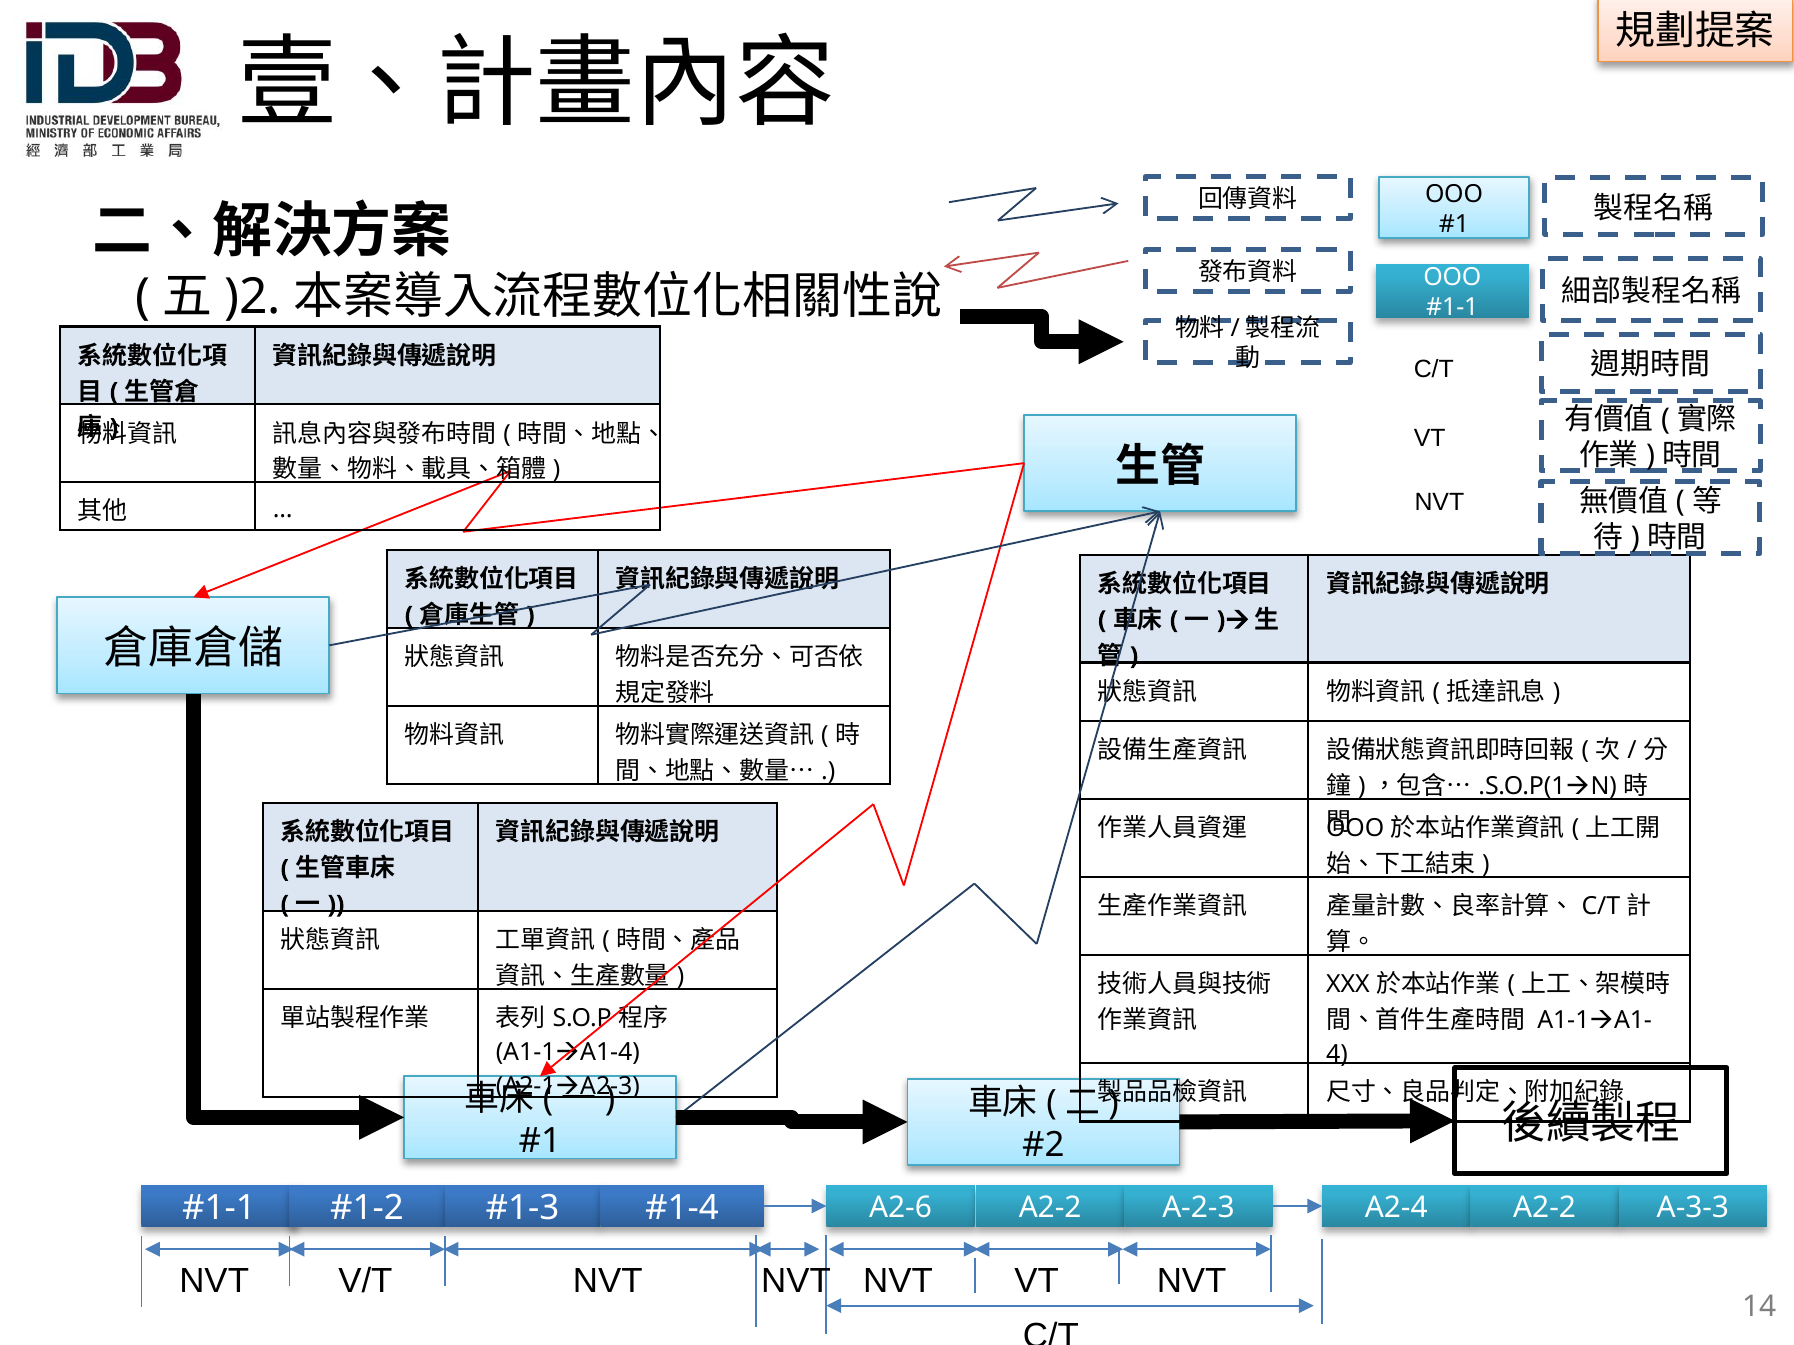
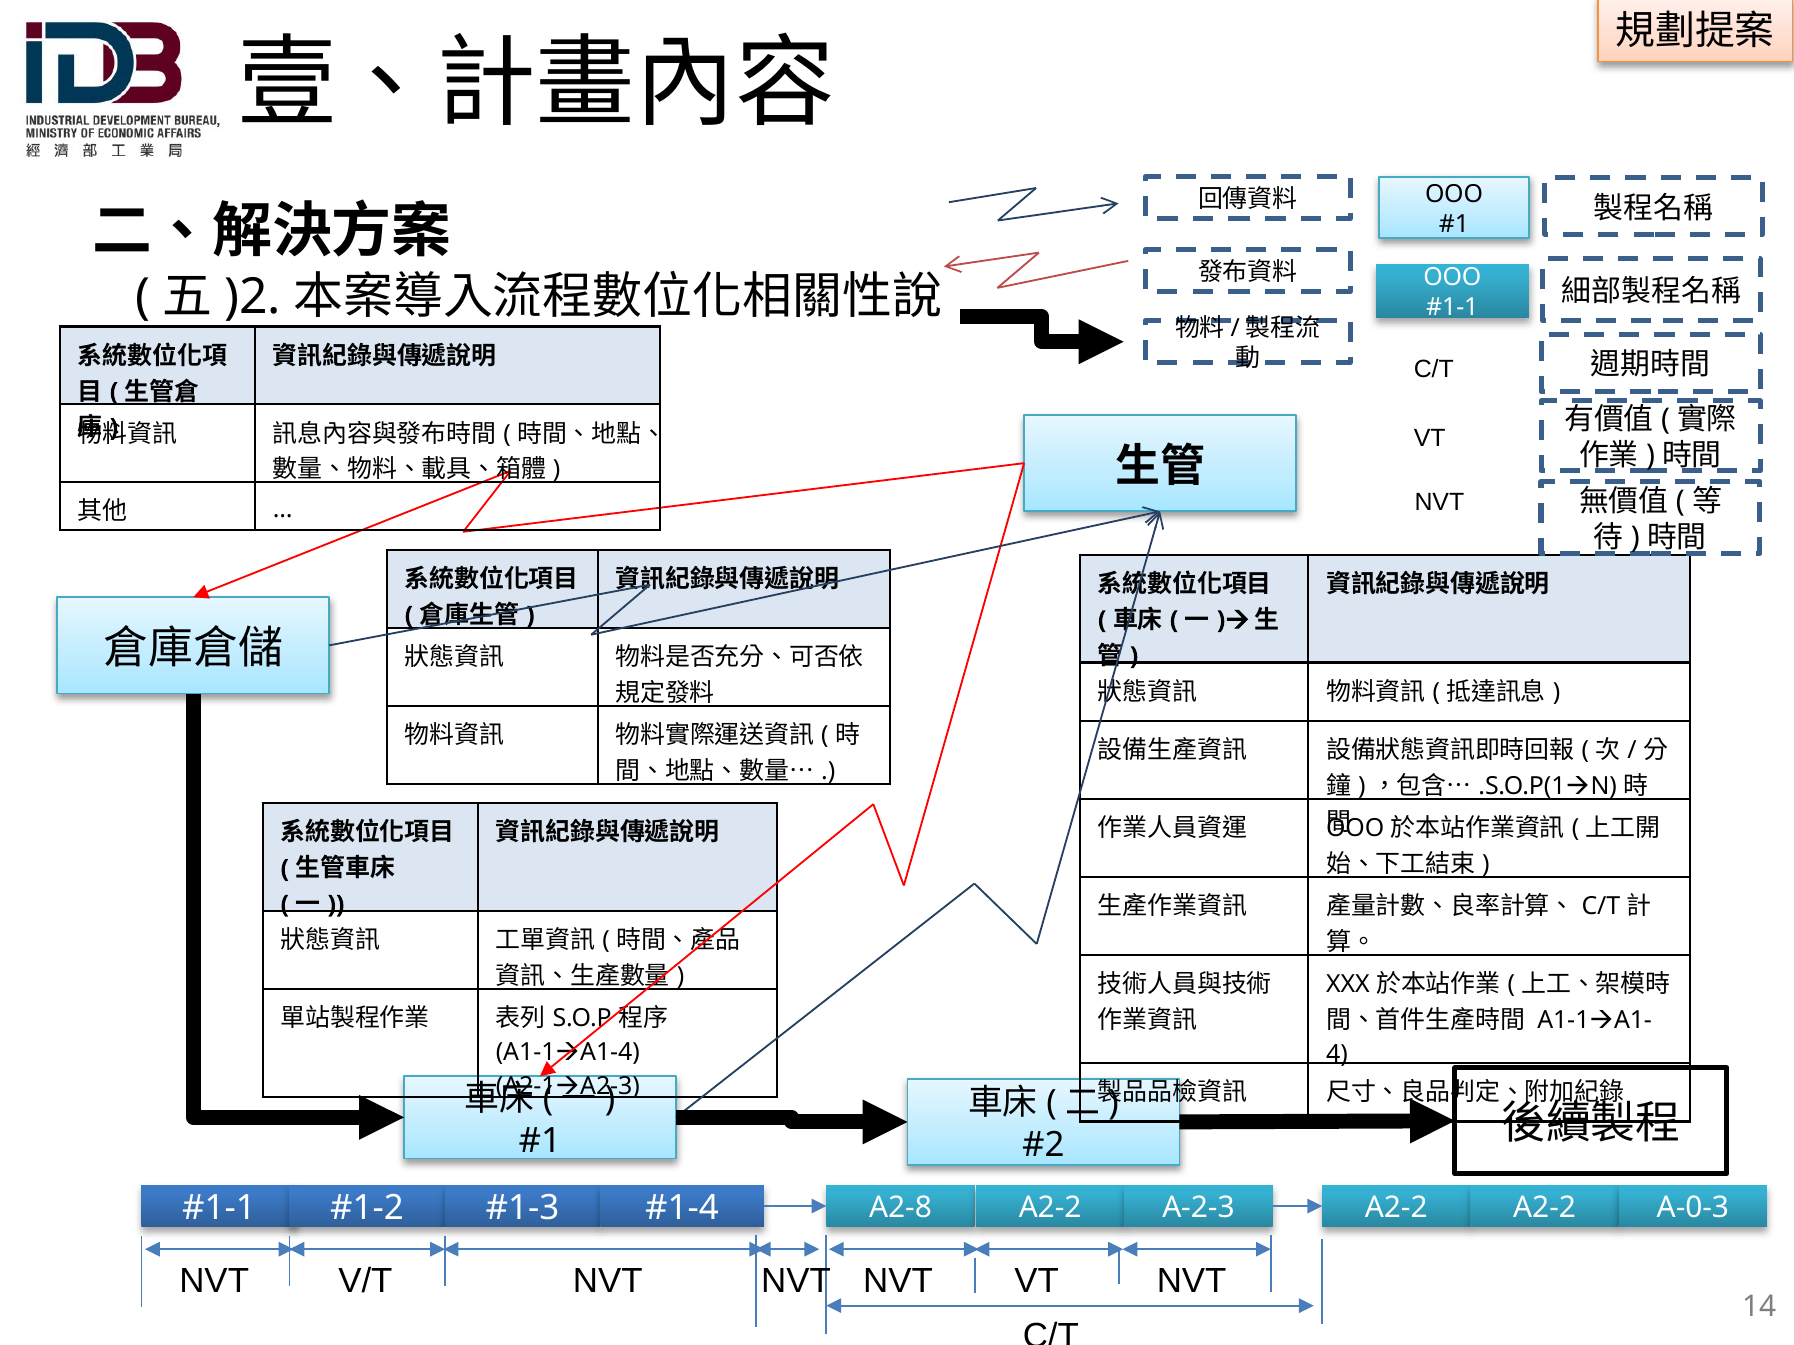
A2-6: A2-6 -> A2-8 (900, 1209)
A-2-3 A2-4: A2-4 -> A2-2 (1396, 1209)
A-3-3: A-3-3 -> A-0-3 (1693, 1209)
